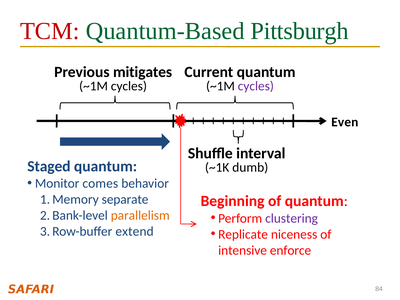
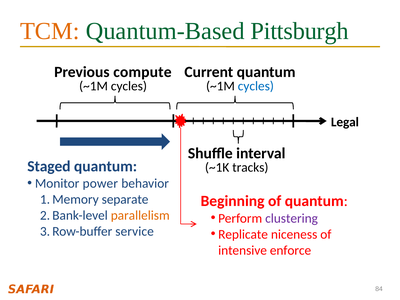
TCM colour: red -> orange (50, 31)
mitigates: mitigates -> compute (142, 72)
cycles colour: purple -> blue (256, 86)
Even: Even -> Legal (345, 122)
dumb: dumb -> tracks (250, 167)
comes: comes -> power (100, 184)
extend: extend -> service (135, 232)
